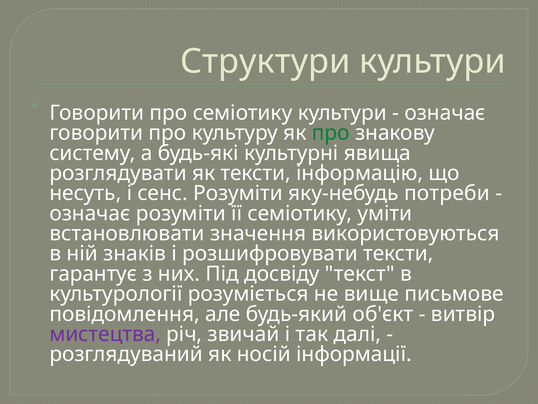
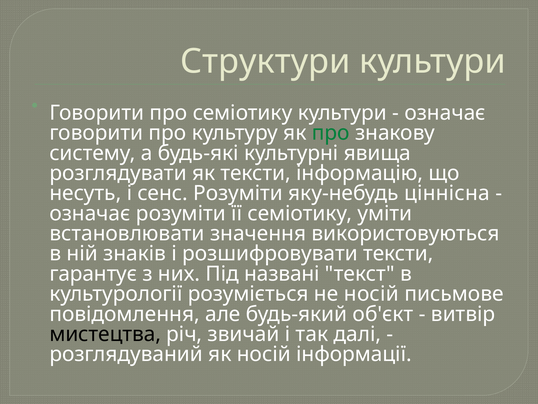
потреби: потреби -> ціннісна (447, 193)
досвіду: досвіду -> названі (282, 274)
не вище: вище -> носій (371, 294)
мистецтва colour: purple -> black (105, 334)
